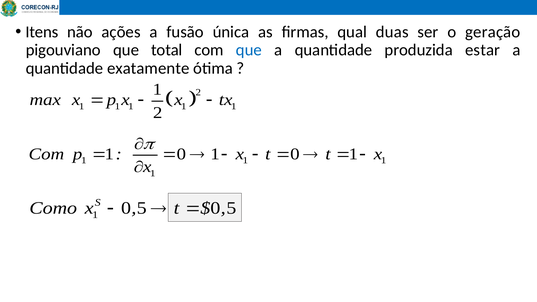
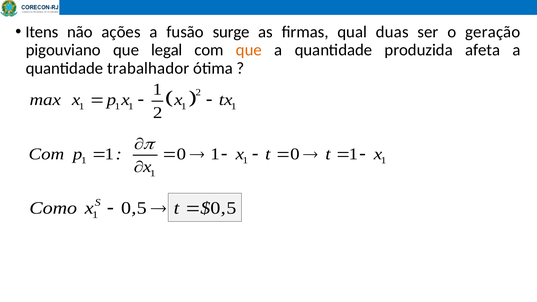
única: única -> surge (231, 32)
total: total -> legal (167, 50)
que colour: blue -> orange (249, 50)
estar: estar -> afeta (483, 50)
exatamente: exatamente -> trabalhador (148, 68)
